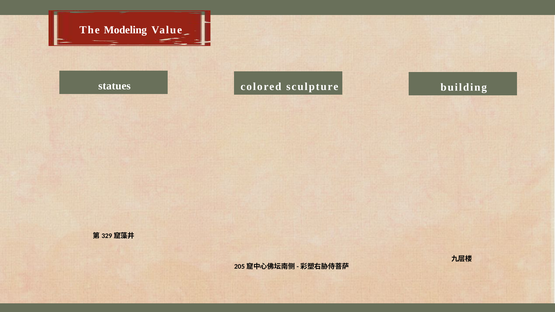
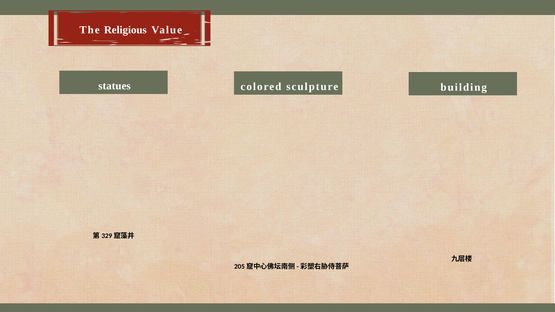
Modeling: Modeling -> Religious (125, 30)
